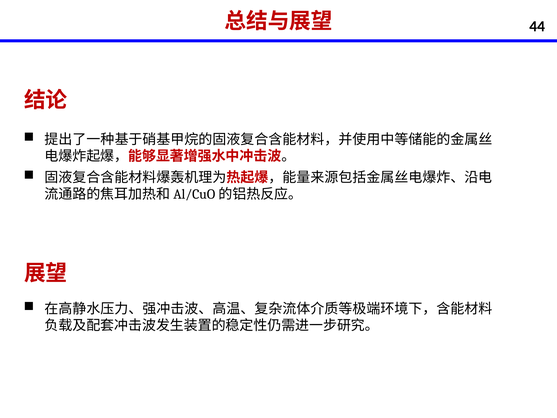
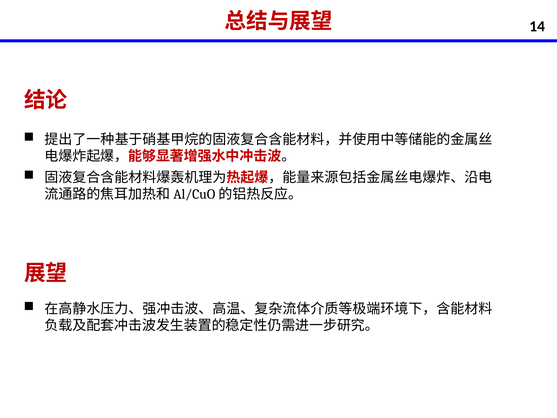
44: 44 -> 14 (537, 26)
